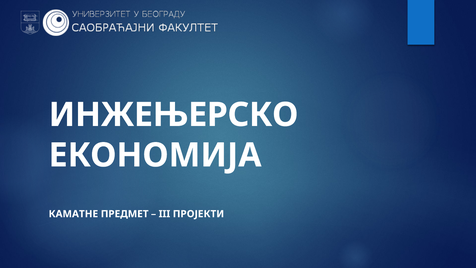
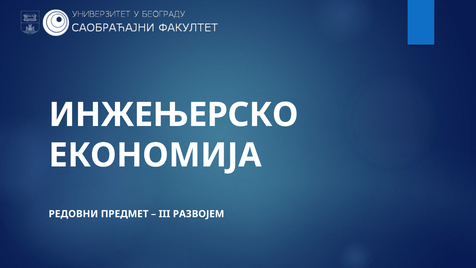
КАМАТНЕ: КАМАТНЕ -> РЕДОВНИ (73, 214)
ПРОЈЕКТИ: ПРОЈЕКТИ -> РАЗВОЈЕМ (199, 214)
